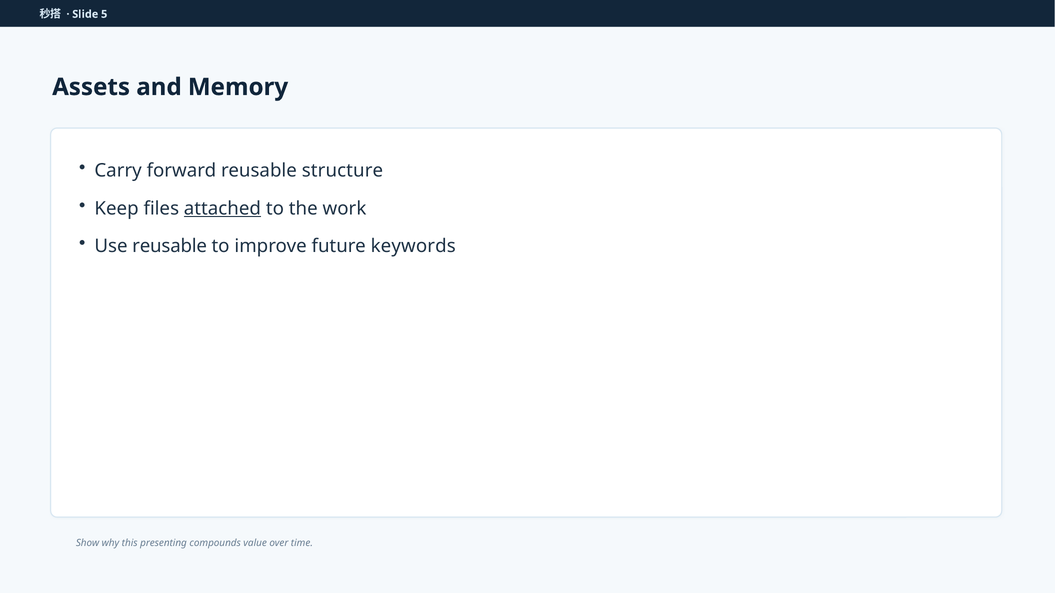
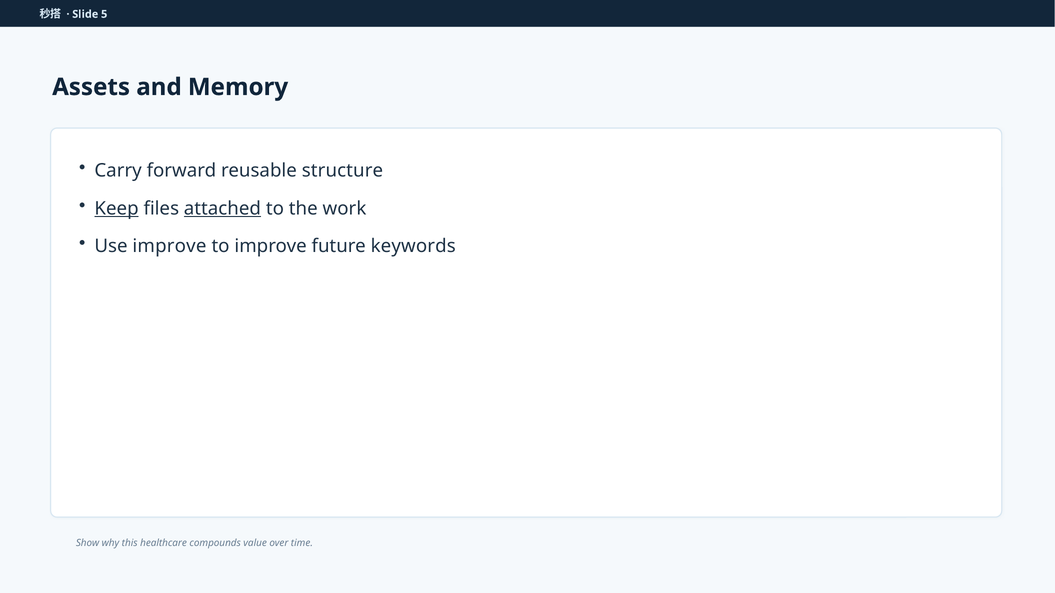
Keep underline: none -> present (117, 209)
Use reusable: reusable -> improve (169, 246)
presenting: presenting -> healthcare (164, 543)
